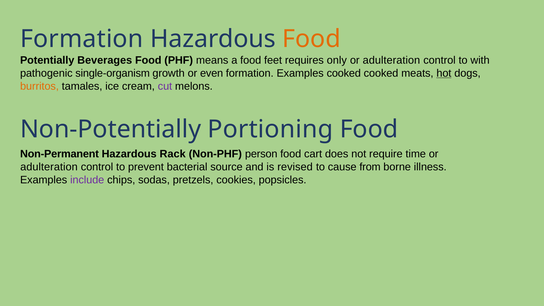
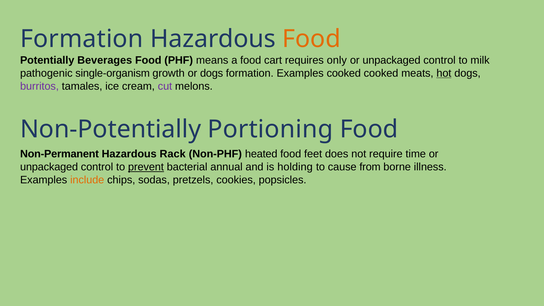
feet: feet -> cart (273, 60)
adulteration: adulteration -> unpackaged (392, 60)
with: with -> milk (480, 60)
or even: even -> dogs (212, 73)
burritos colour: orange -> purple (39, 86)
person: person -> heated (261, 154)
cart: cart -> feet (313, 154)
adulteration: adulteration -> unpackaged (49, 167)
prevent underline: none -> present (146, 167)
source: source -> annual (226, 167)
revised: revised -> holding (295, 167)
include colour: purple -> orange (87, 180)
